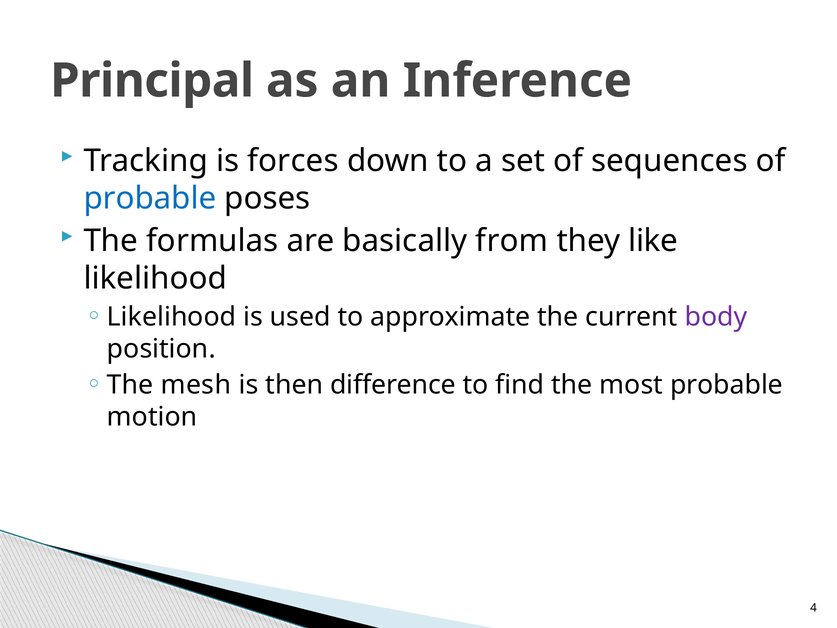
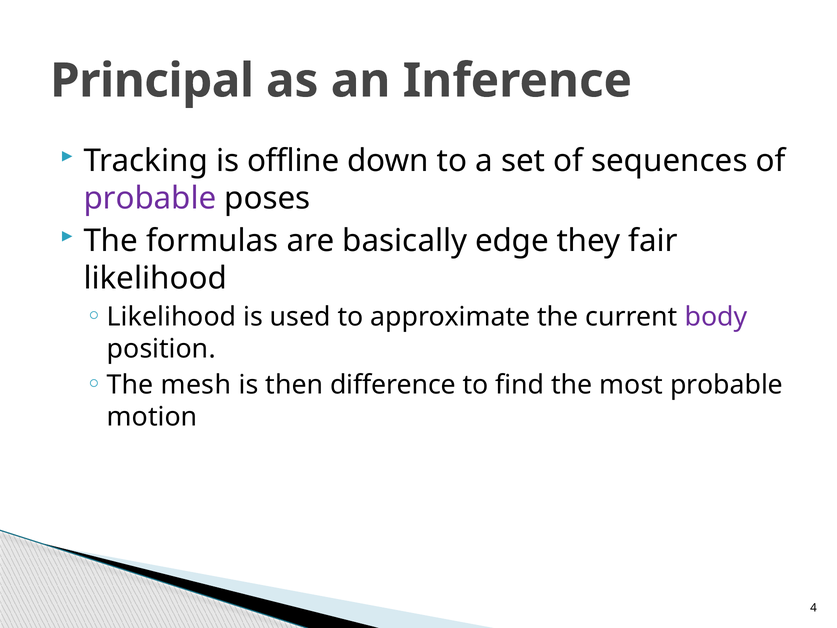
forces: forces -> offline (293, 161)
probable colour: blue -> purple (150, 198)
from: from -> edge (512, 241)
like: like -> fair (653, 241)
